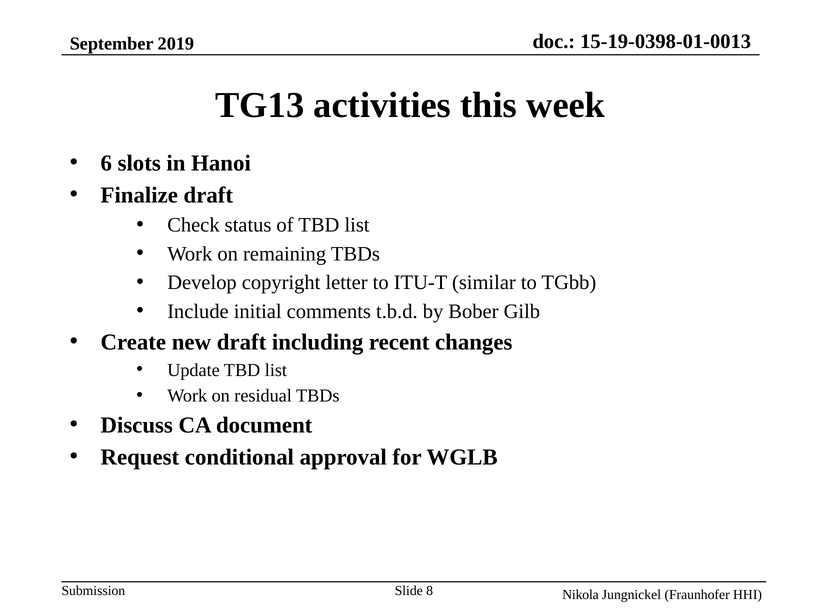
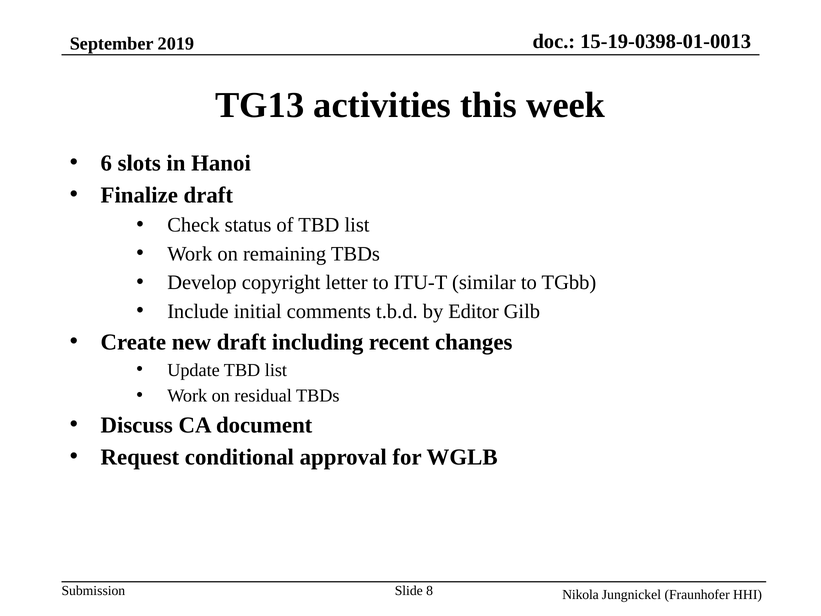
Bober: Bober -> Editor (474, 311)
